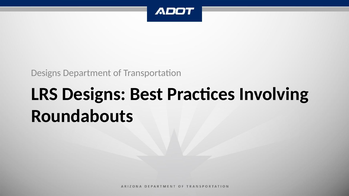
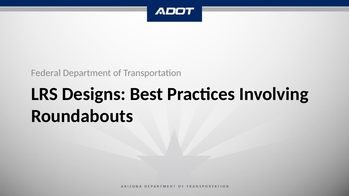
Designs: Designs -> Federal (46, 73)
